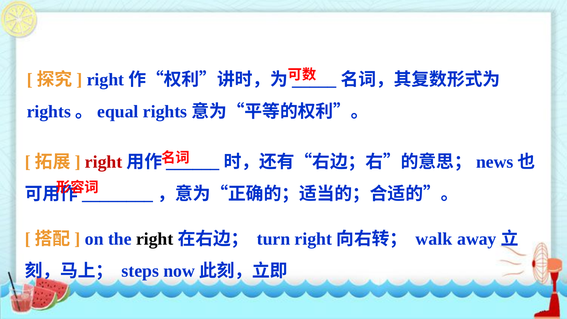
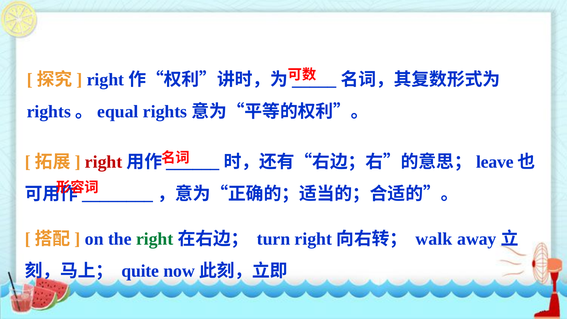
news: news -> leave (495, 162)
right colour: black -> green (155, 239)
steps: steps -> quite (140, 271)
